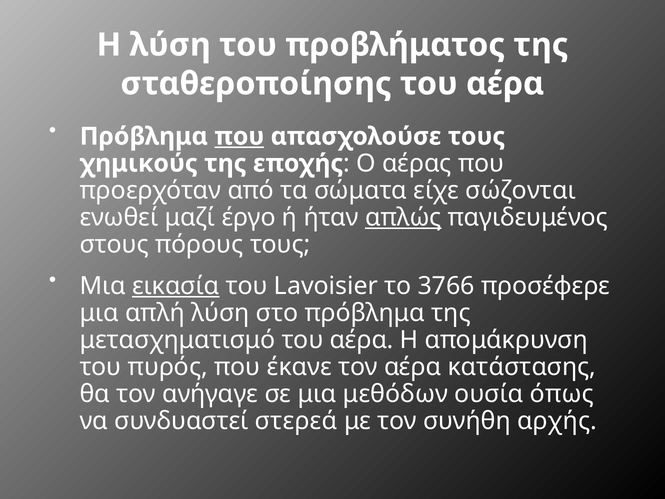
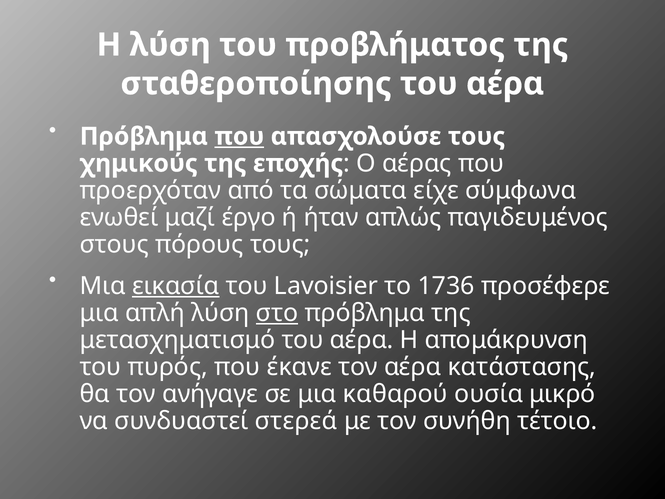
σώζονται: σώζονται -> σύμφωνα (521, 190)
απλώς underline: present -> none (403, 217)
3766: 3766 -> 1736 (446, 286)
στο underline: none -> present (277, 313)
μεθόδων: μεθόδων -> καθαρού (395, 394)
όπως: όπως -> μικρό (562, 394)
αρχής: αρχής -> τέτοιο (557, 421)
